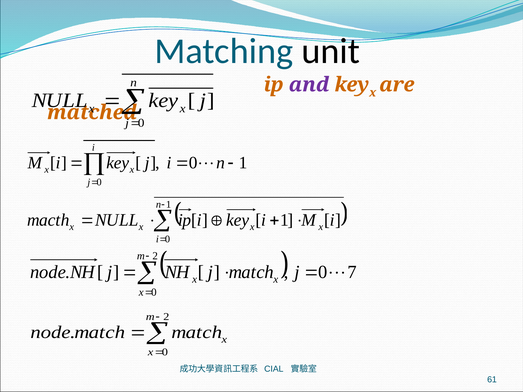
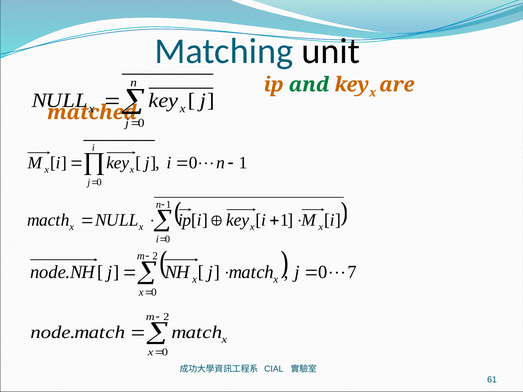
and colour: purple -> green (309, 85)
